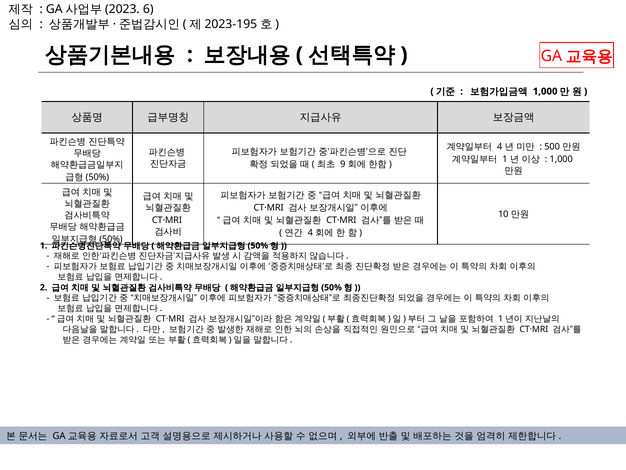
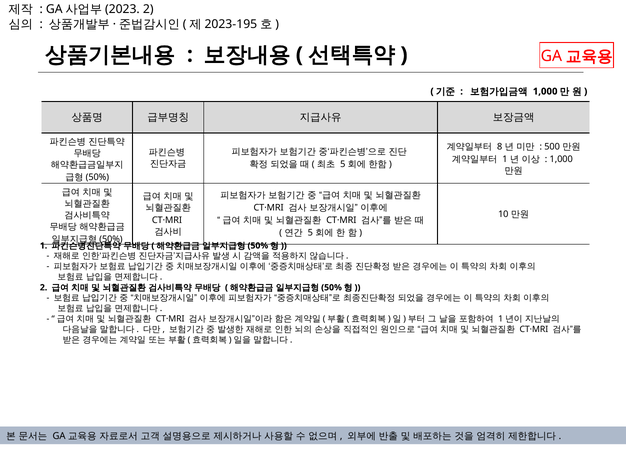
6: 6 -> 2 (148, 9)
4: 4 -> 8 (500, 146)
9: 9 -> 5 (343, 164)
4: 4 -> 5 (310, 232)
